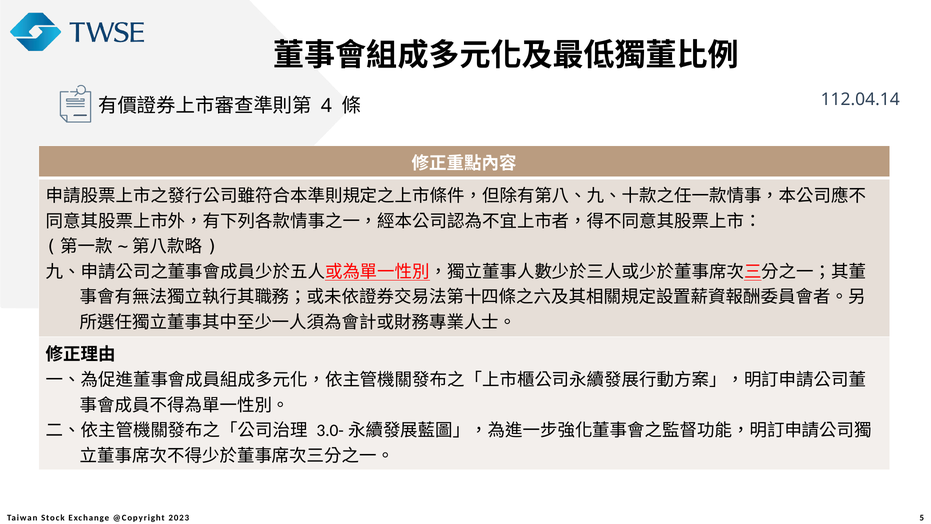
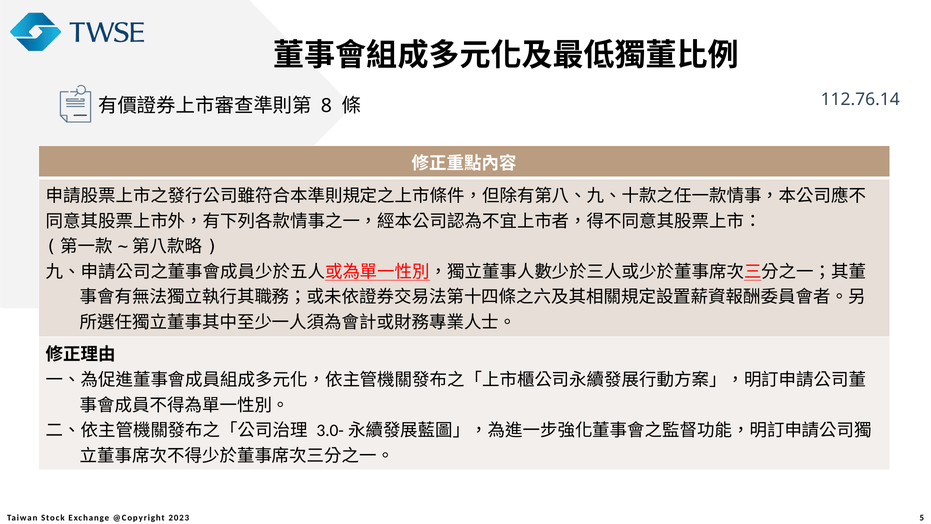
112.04.14: 112.04.14 -> 112.76.14 (860, 100)
4: 4 -> 8 (326, 106)
